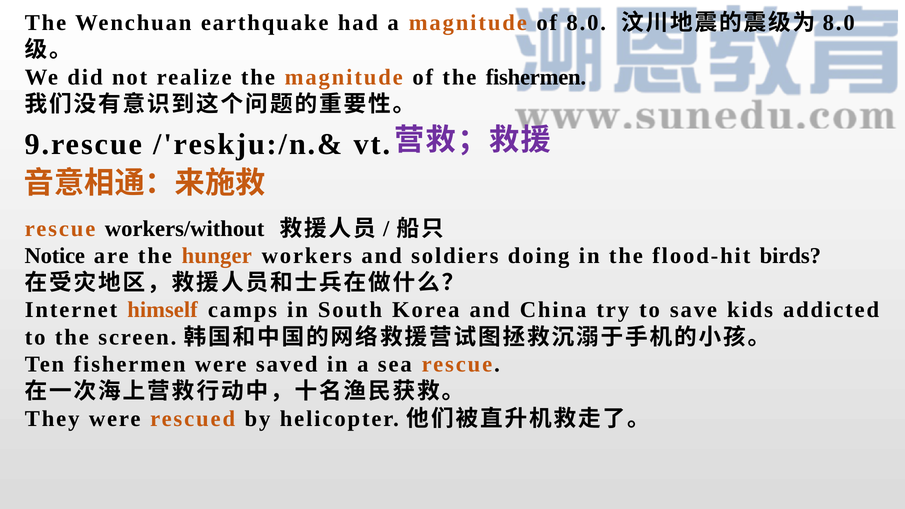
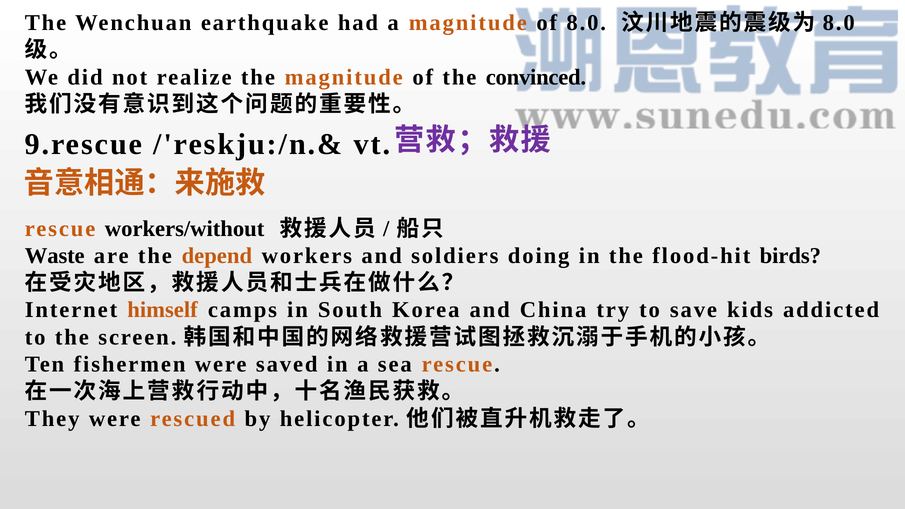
the fishermen: fishermen -> convinced (536, 77)
Notice: Notice -> Waste (55, 256)
hunger: hunger -> depend (217, 256)
